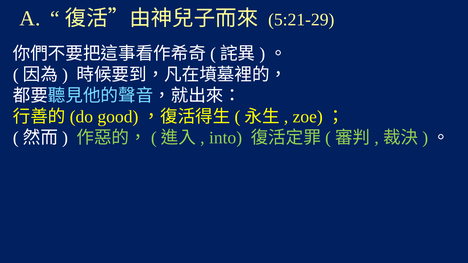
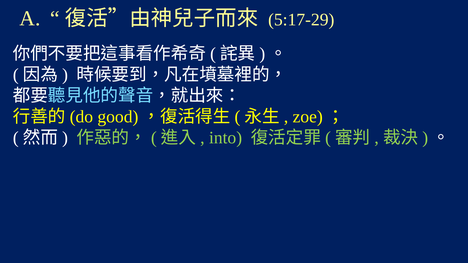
5:21-29: 5:21-29 -> 5:17-29 (301, 20)
